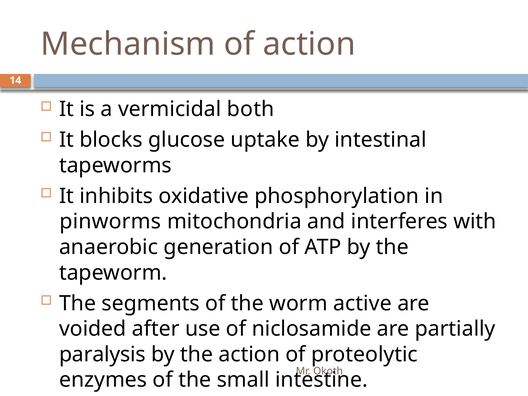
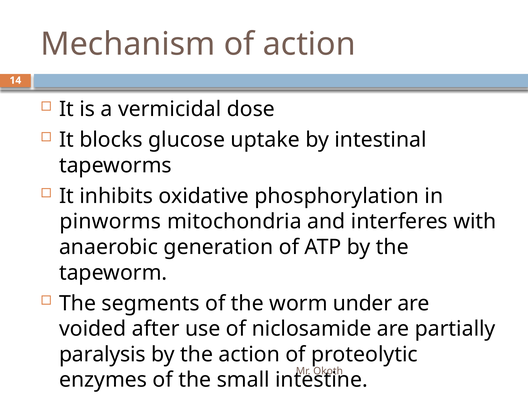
both: both -> dose (251, 109)
active: active -> under (363, 303)
